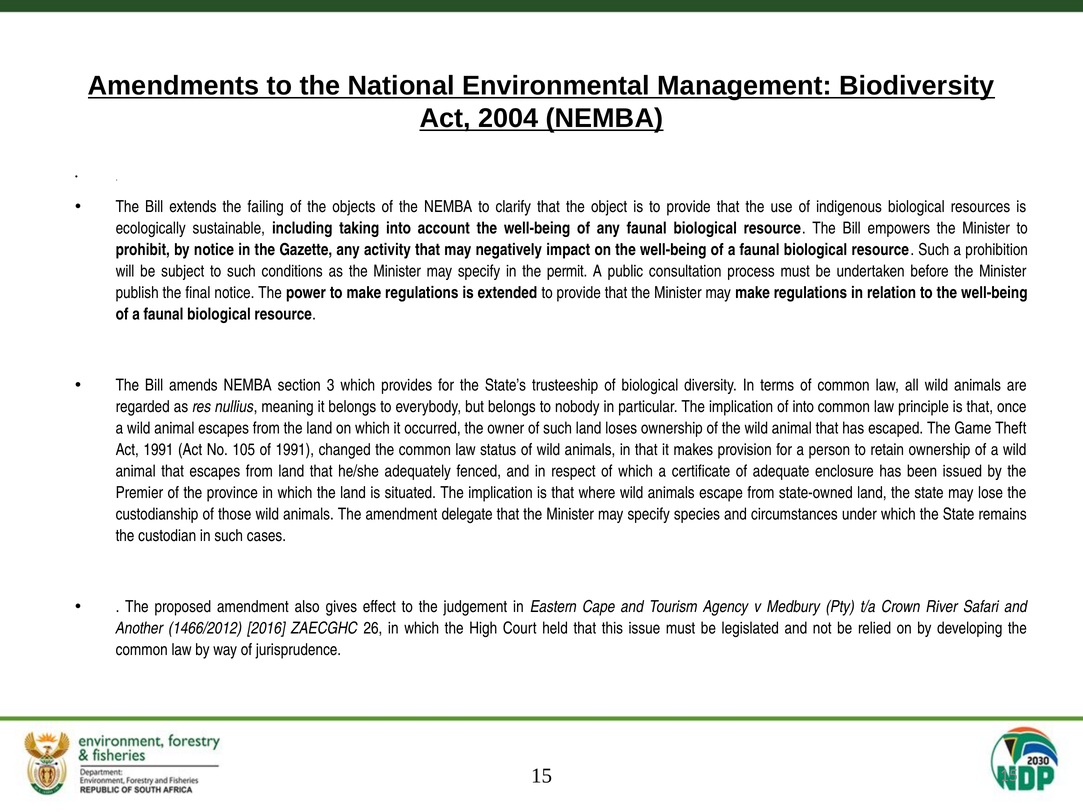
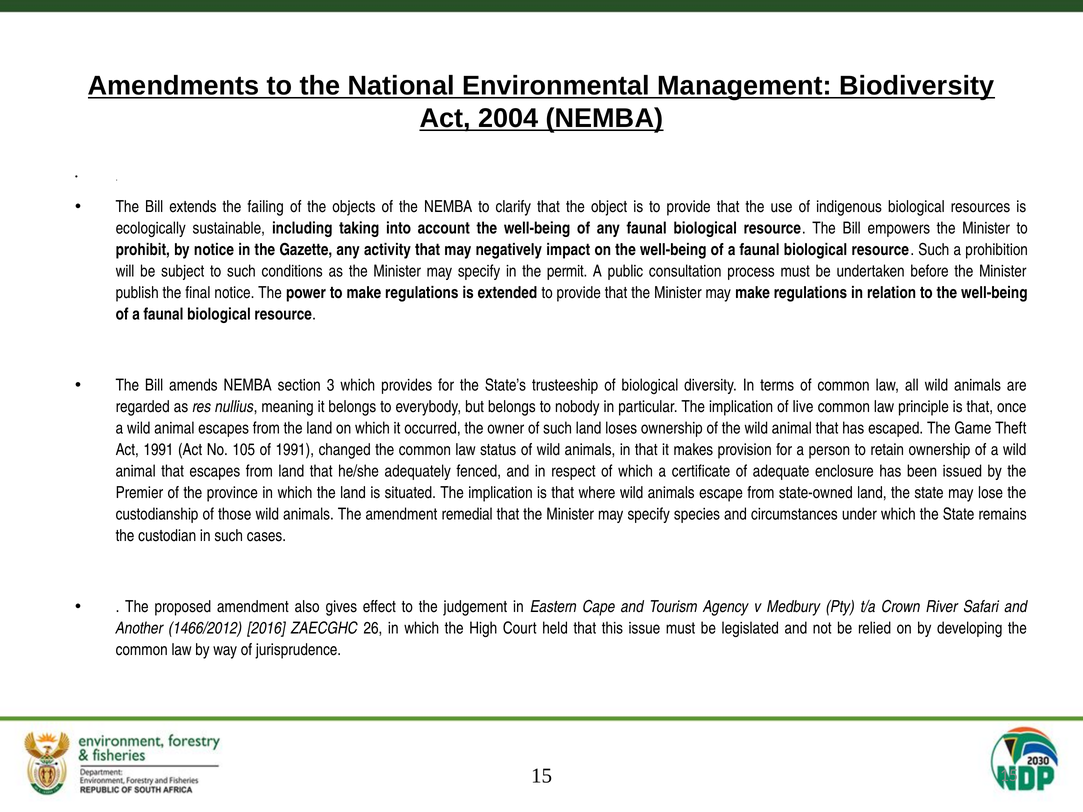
of into: into -> live (803, 407)
delegate: delegate -> remedial (467, 514)
